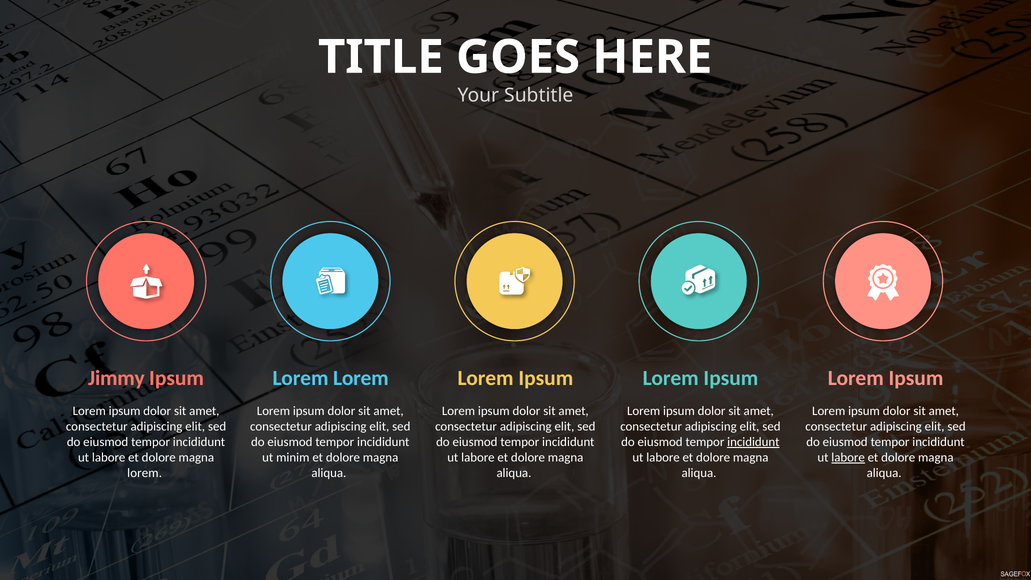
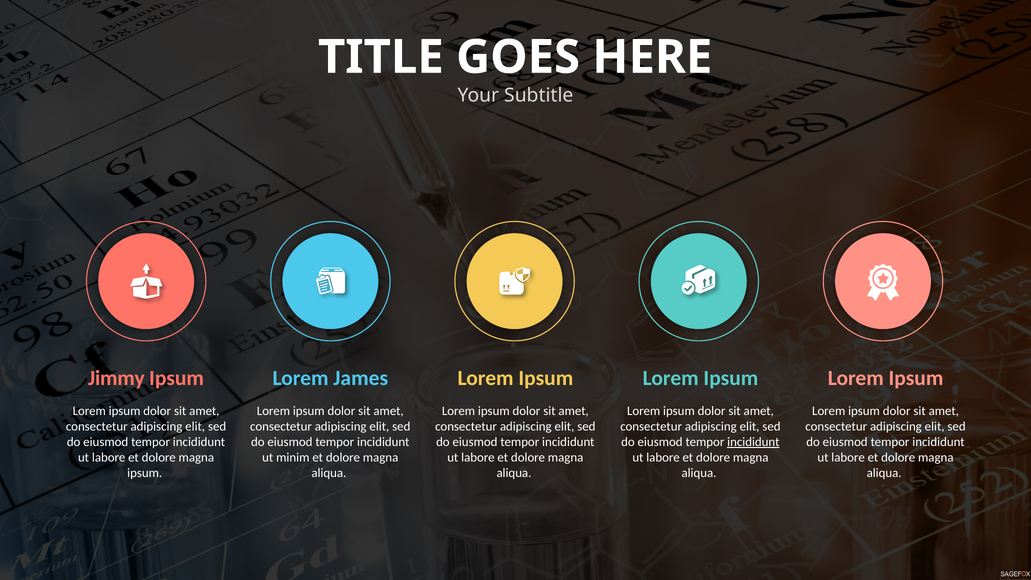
Lorem: Lorem -> James (361, 378)
labore underline: present -> none (848, 457)
lorem: lorem -> ipsum (145, 473)
